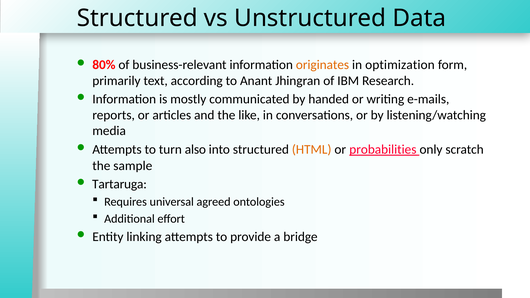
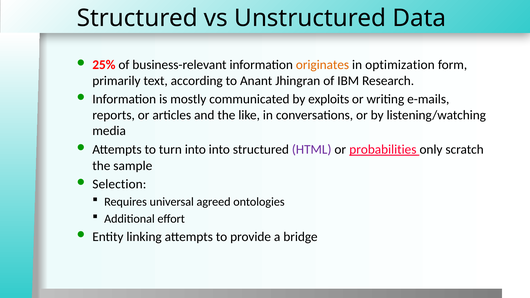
80%: 80% -> 25% (104, 65)
handed: handed -> exploits (329, 99)
turn also: also -> into (195, 150)
HTML colour: orange -> purple (312, 150)
Tartaruga: Tartaruga -> Selection (119, 184)
